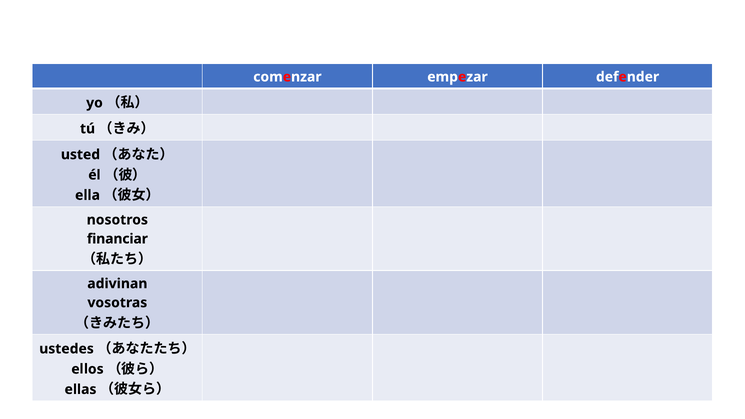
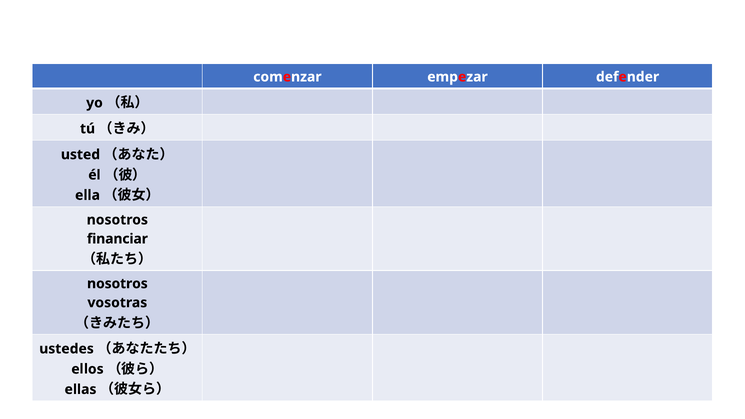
adivinan: adivinan -> nosotros (117, 284)
